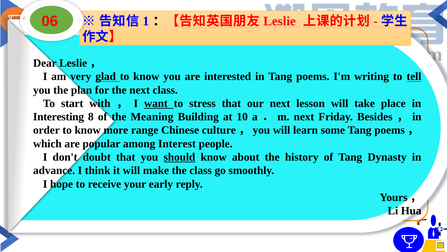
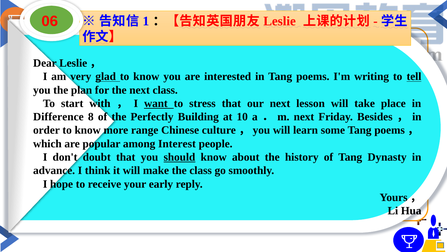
Interesting: Interesting -> Difference (58, 117)
Meaning: Meaning -> Perfectly (152, 117)
